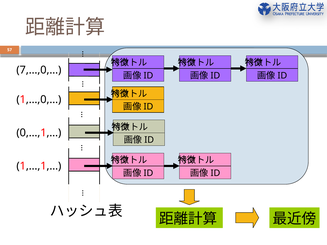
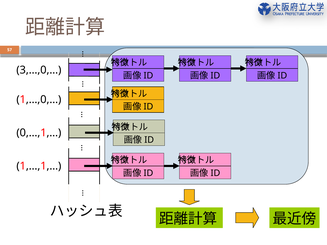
7,…,0,…: 7,…,0,… -> 3,…,0,… (39, 70)
